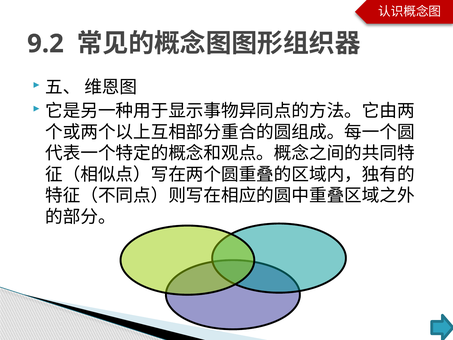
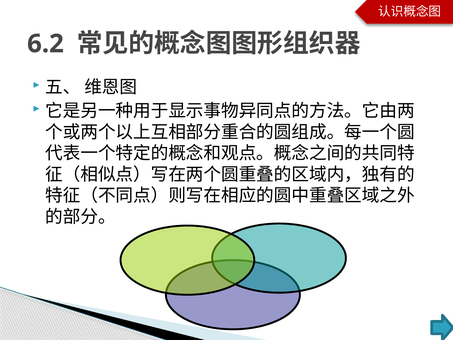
9.2: 9.2 -> 6.2 (45, 44)
